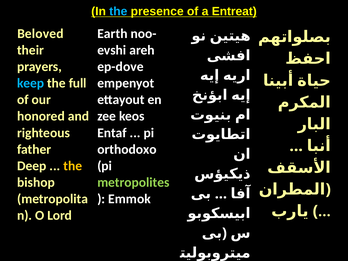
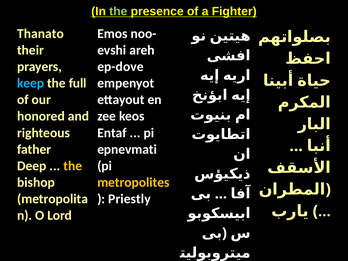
the colour: light blue -> light green (118, 11)
Entreat: Entreat -> Fighter (234, 11)
Beloved: Beloved -> Thanato (40, 34)
Earth: Earth -> Emos (112, 34)
orthodoxo: orthodoxo -> epnevmati (127, 149)
metropolites colour: light green -> yellow (133, 182)
Emmok: Emmok -> Priestly (130, 199)
